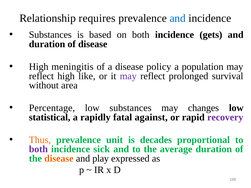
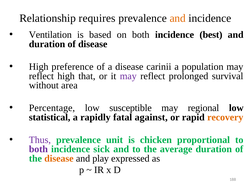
and colour: blue -> orange (178, 18)
Substances: Substances -> Ventilation (50, 35)
gets: gets -> best (211, 35)
meningitis: meningitis -> preference (72, 67)
policy: policy -> carinii (159, 67)
like: like -> that (87, 76)
low substances: substances -> susceptible (131, 108)
changes: changes -> regional (203, 108)
recovery colour: purple -> orange (225, 117)
Thus colour: orange -> purple (40, 140)
decades: decades -> chicken (156, 140)
